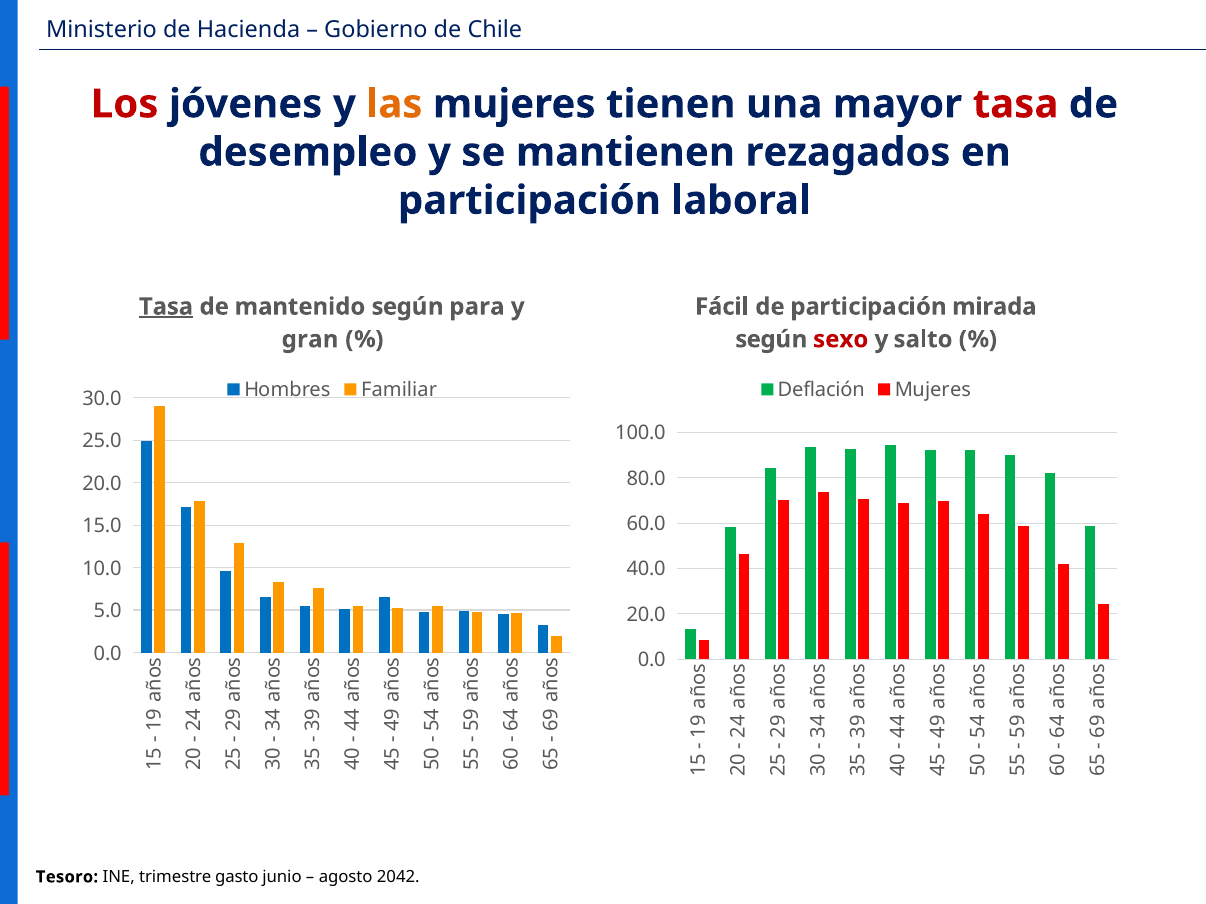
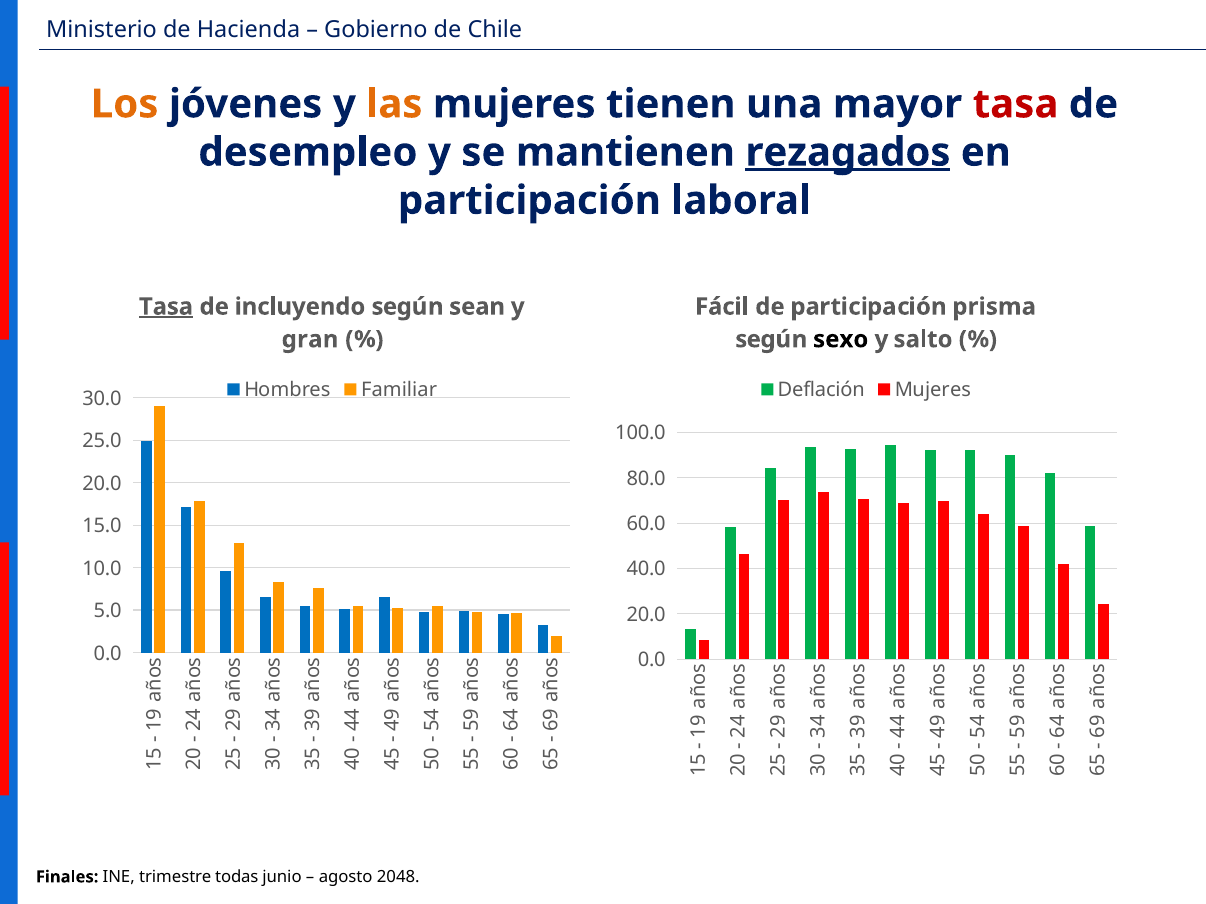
Los colour: red -> orange (125, 104)
rezagados underline: none -> present (848, 152)
mantenido: mantenido -> incluyendo (300, 307)
para: para -> sean (477, 307)
mirada: mirada -> prisma (994, 307)
sexo colour: red -> black (841, 340)
Tesoro: Tesoro -> Finales (67, 877)
gasto: gasto -> todas (237, 877)
2042: 2042 -> 2048 (398, 877)
